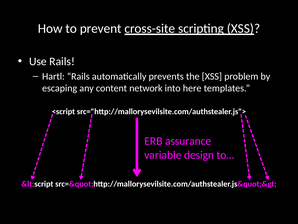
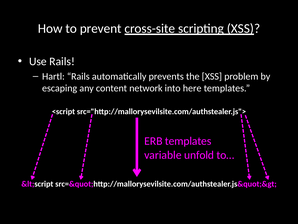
ERB assurance: assurance -> templates (188, 141)
design: design -> unfold (199, 155)
